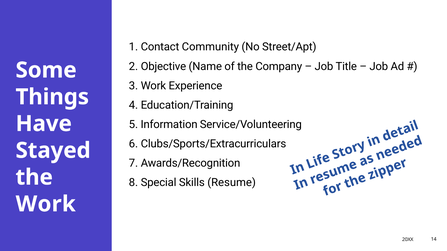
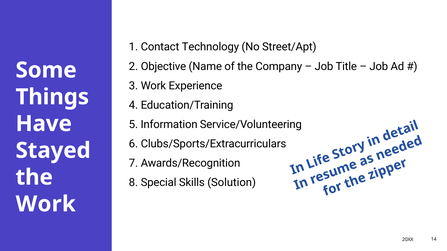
Community: Community -> Technology (210, 47)
Resume: Resume -> Solution (232, 183)
